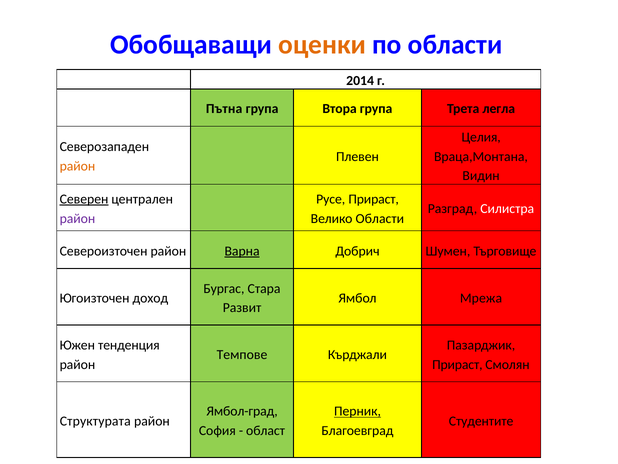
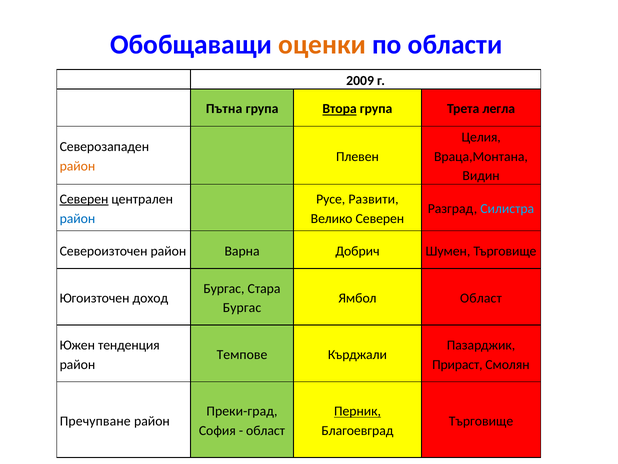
2014: 2014 -> 2009 (360, 81)
Втора underline: none -> present (340, 109)
Русе Прираст: Прираст -> Развити (374, 199)
Силистра colour: white -> light blue (507, 209)
район colour: purple -> blue (77, 218)
Велико Области: Области -> Северен (380, 218)
Варна underline: present -> none (242, 251)
Ямбол Мрежа: Мрежа -> Област (481, 298)
Развит: Развит -> Бургас (242, 308)
Ямбол-град: Ямбол-град -> Преки-град (242, 411)
Структурата: Структурата -> Пречупване (95, 421)
Студентите: Студентите -> Търговище (481, 421)
